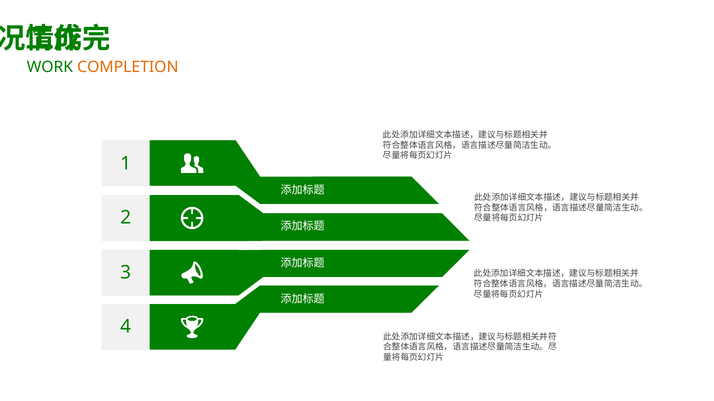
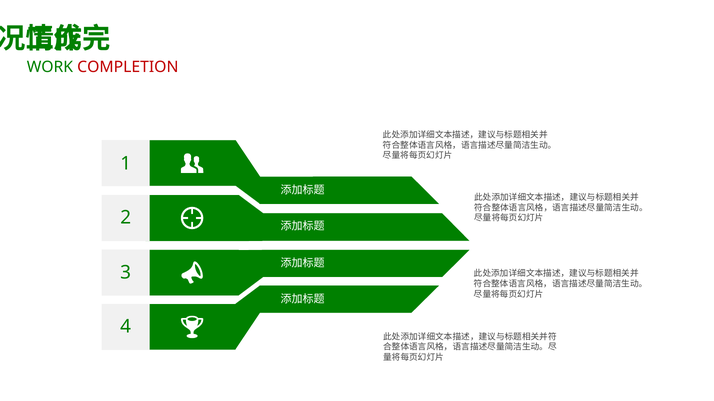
COMPLETION colour: orange -> red (128, 67)
